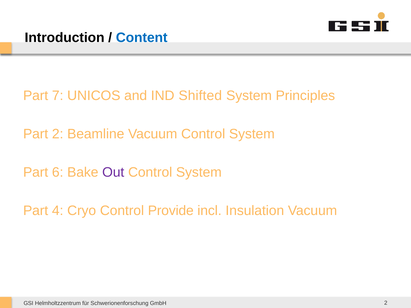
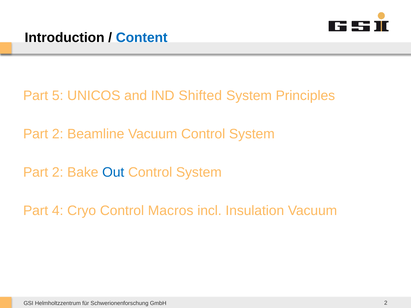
7: 7 -> 5 (58, 96)
6: 6 -> 2 (58, 172)
Out colour: purple -> blue (113, 172)
Provide: Provide -> Macros (171, 211)
